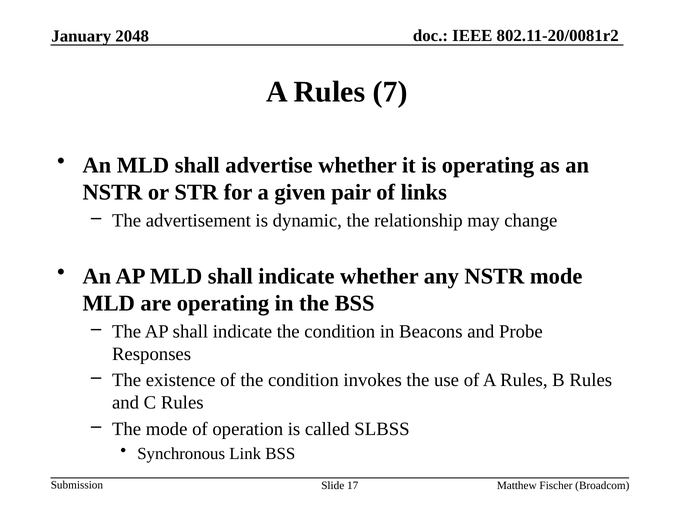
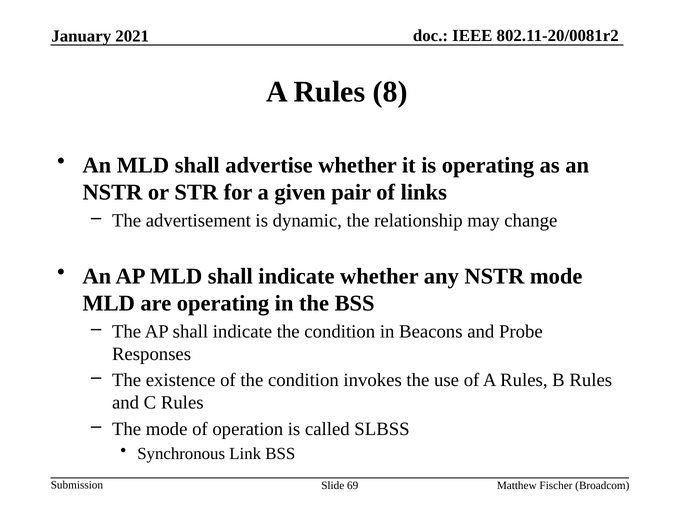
2048: 2048 -> 2021 (132, 36)
7: 7 -> 8 (390, 92)
17: 17 -> 69 (353, 485)
